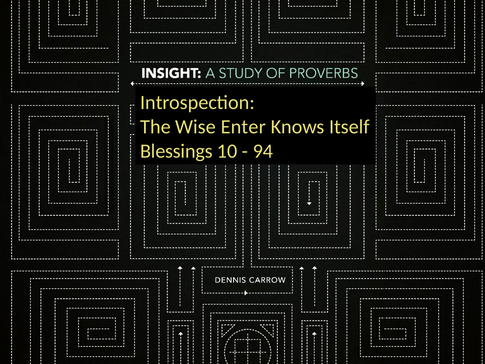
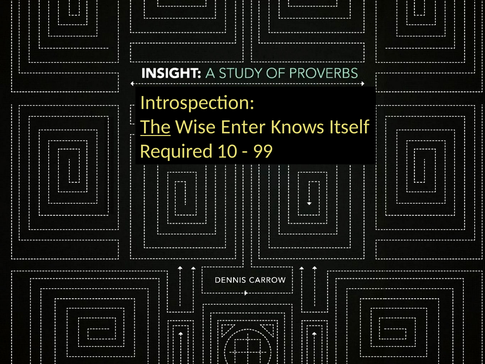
The underline: none -> present (156, 127)
Blessings: Blessings -> Required (176, 151)
94: 94 -> 99 (263, 151)
